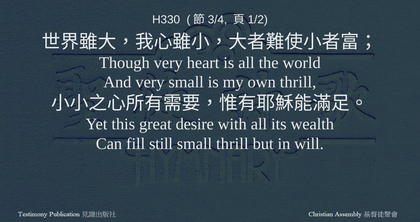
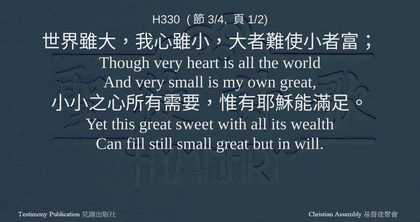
own thrill: thrill -> great (298, 82)
desire: desire -> sweet (195, 124)
small thrill: thrill -> great (232, 144)
